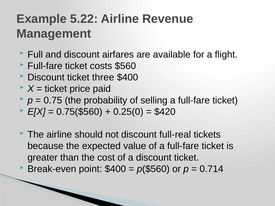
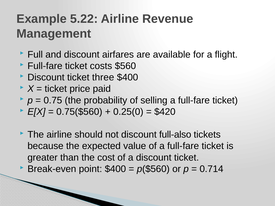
full-real: full-real -> full-also (175, 135)
